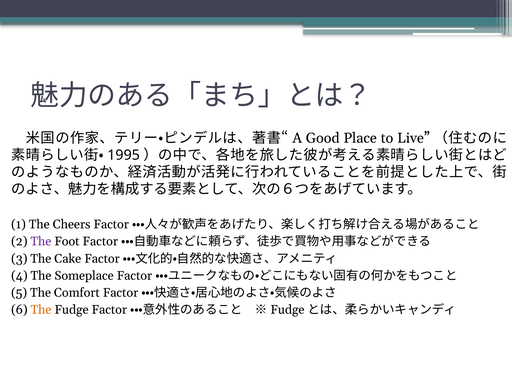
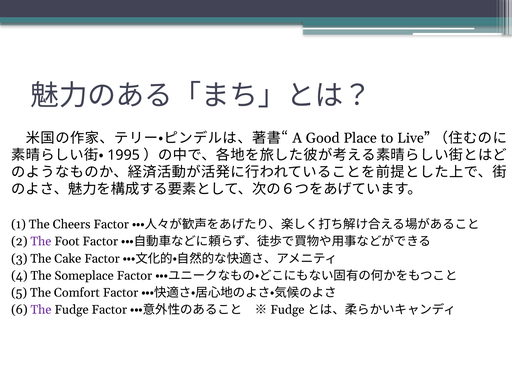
The colour: orange -> purple (41, 310)
